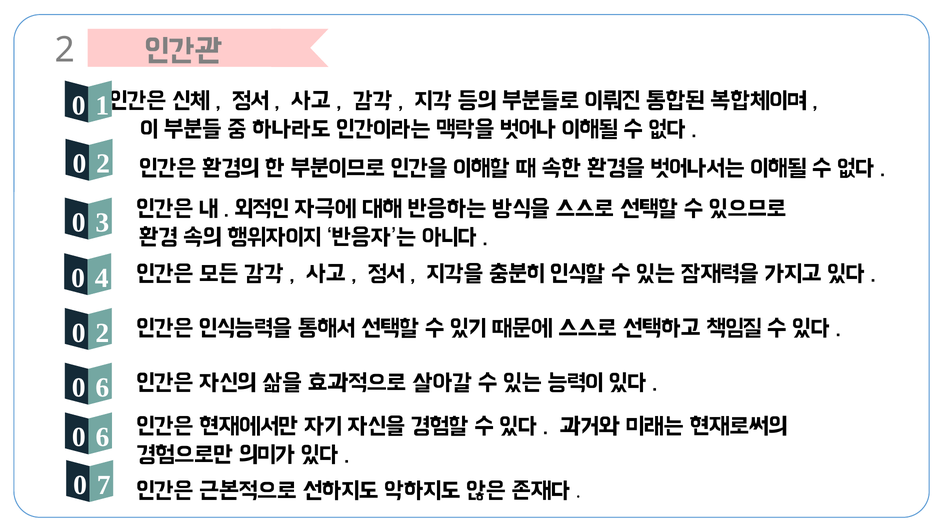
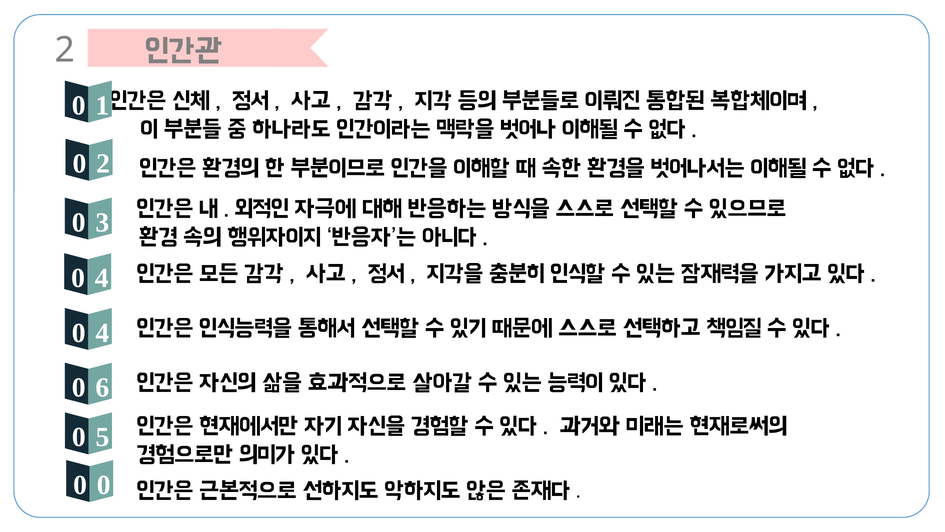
2: 2 -> 4 (102, 333)
6: 6 -> 5 (102, 437)
0 7: 7 -> 0 (104, 485)
